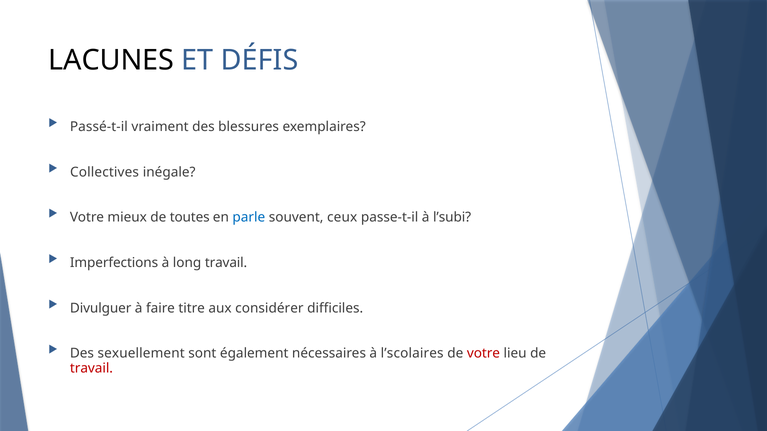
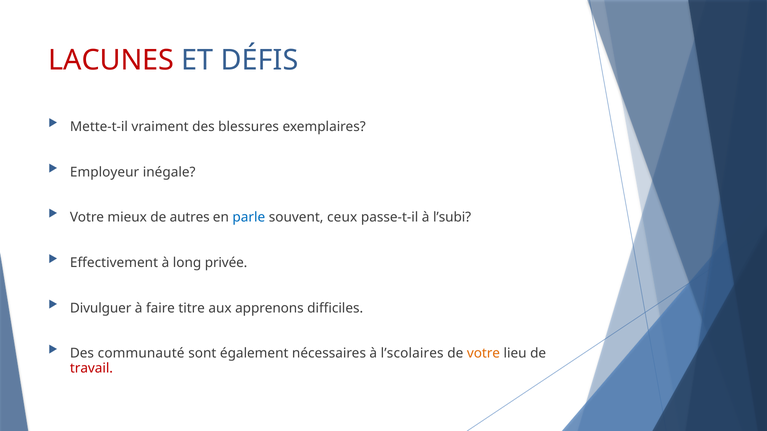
LACUNES colour: black -> red (111, 60)
Passé-t-il: Passé-t-il -> Mette-t-il (99, 127)
Collectives: Collectives -> Employeur (105, 172)
toutes: toutes -> autres (190, 218)
Imperfections: Imperfections -> Effectivement (114, 263)
long travail: travail -> privée (226, 263)
considérer: considérer -> apprenons (269, 308)
sexuellement: sexuellement -> communauté (141, 354)
votre colour: red -> orange (483, 354)
